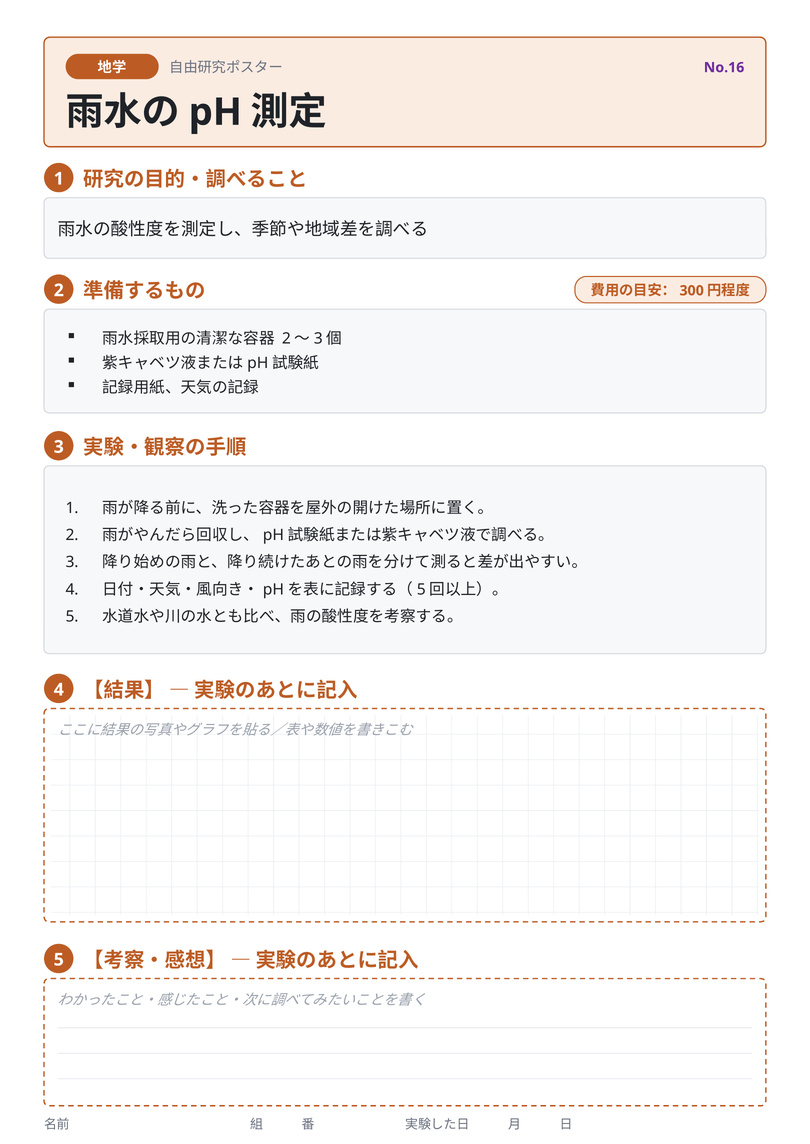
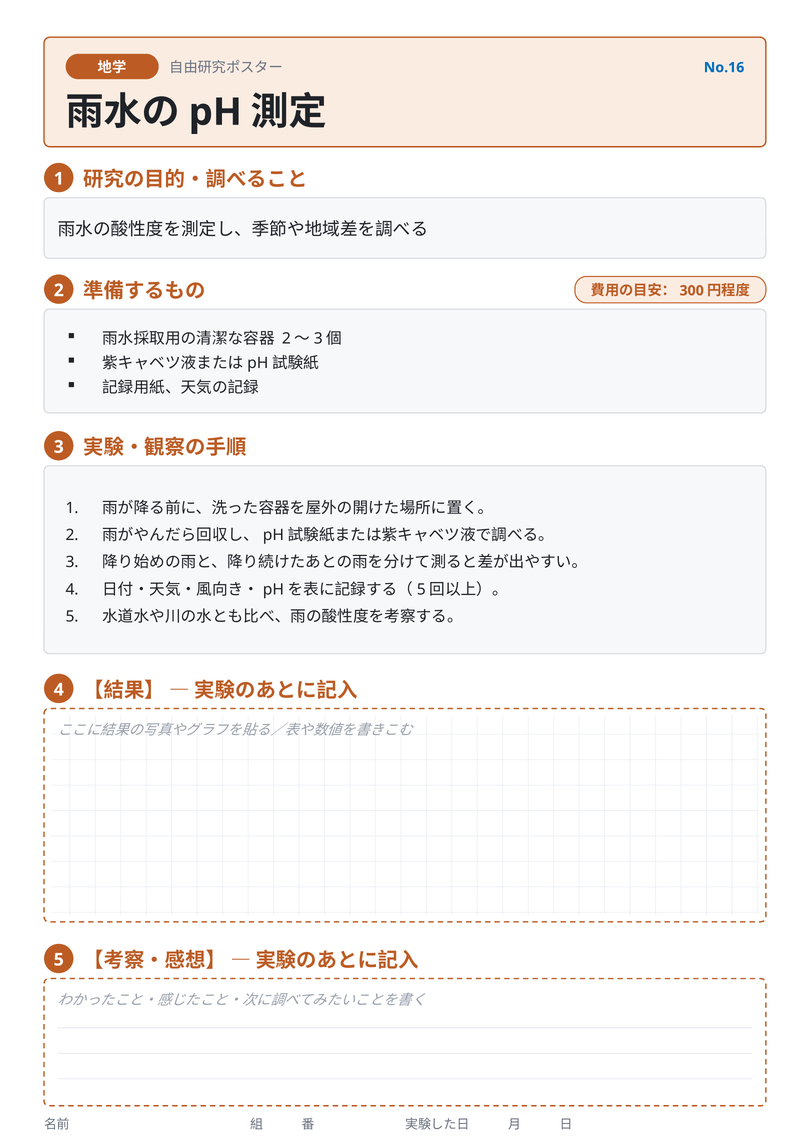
No.16 colour: purple -> blue (724, 68)
